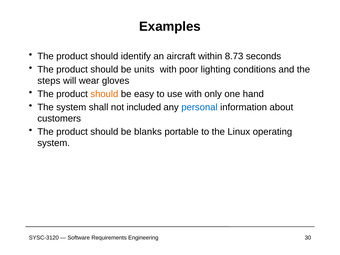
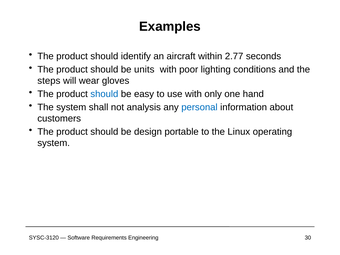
8.73: 8.73 -> 2.77 (234, 56)
should colour: orange -> blue (104, 94)
included: included -> analysis (144, 107)
blanks: blanks -> design (148, 132)
